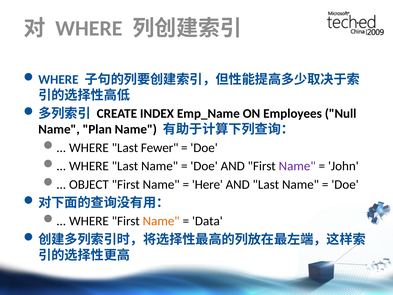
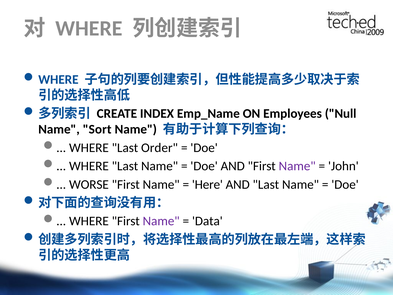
Plan: Plan -> Sort (97, 129)
Fewer: Fewer -> Order (159, 148)
OBJECT: OBJECT -> WORSE (89, 184)
Name colour: orange -> purple (161, 221)
